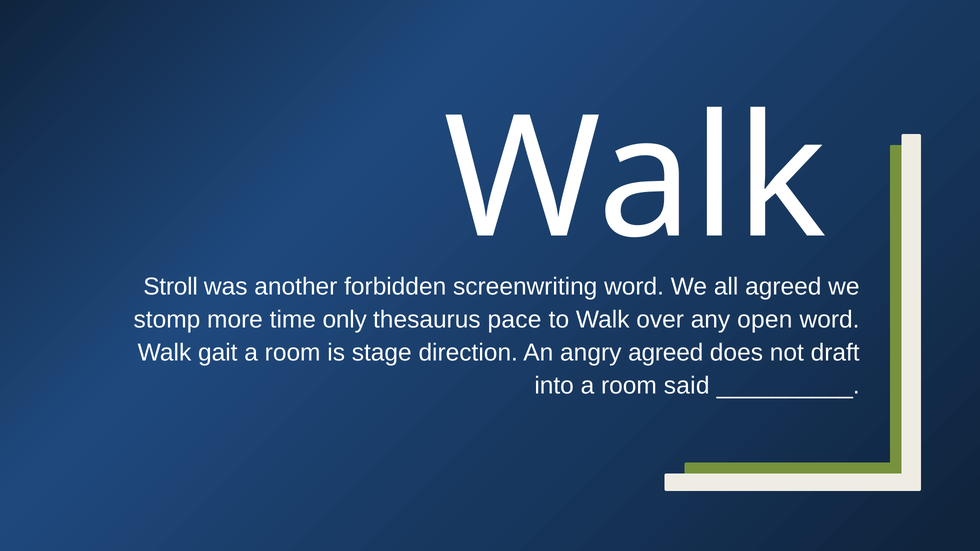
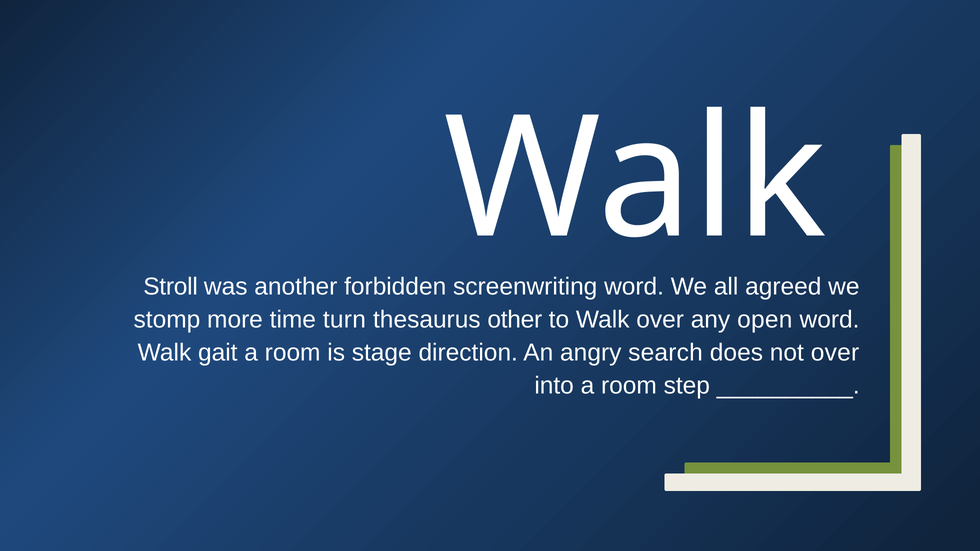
only: only -> turn (344, 320)
pace: pace -> other (515, 320)
angry agreed: agreed -> search (665, 353)
not draft: draft -> over (835, 353)
said: said -> step (687, 386)
